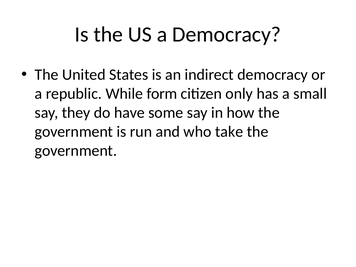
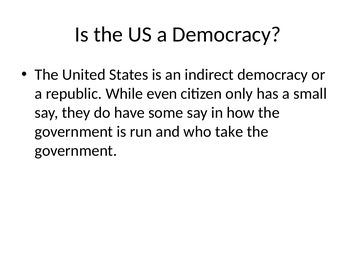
form: form -> even (162, 94)
